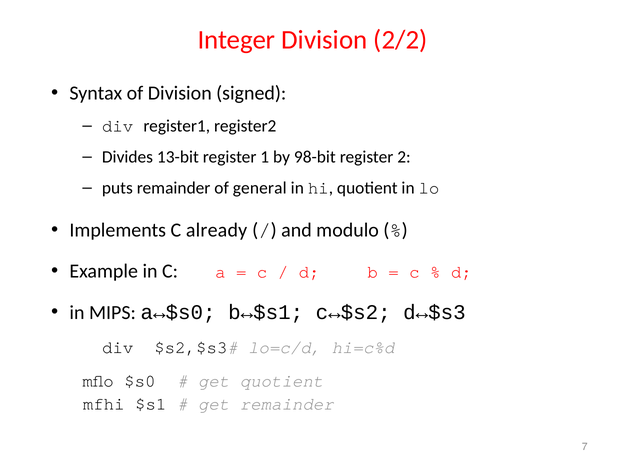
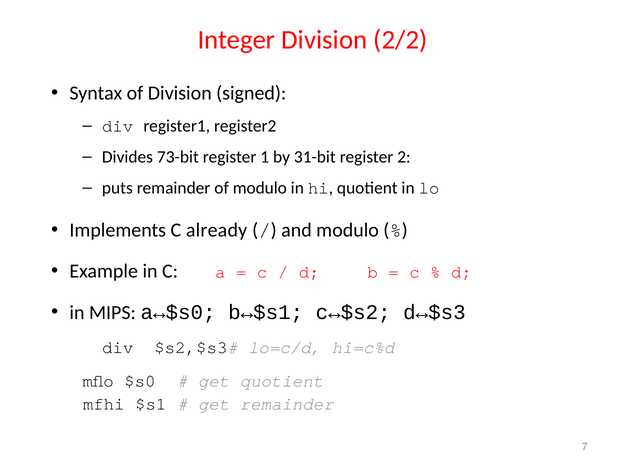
13-bit: 13-bit -> 73-bit (178, 157)
98-bit: 98-bit -> 31-bit (315, 157)
of general: general -> modulo (260, 188)
